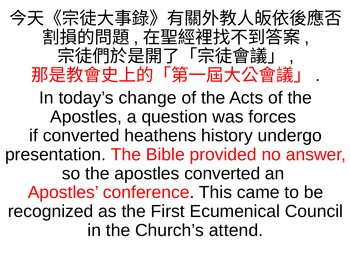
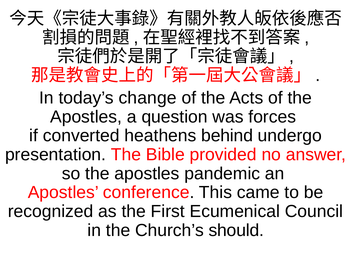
history: history -> behind (227, 136)
apostles converted: converted -> pandemic (222, 174)
attend: attend -> should (236, 231)
